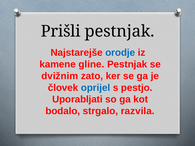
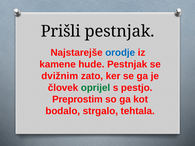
gline: gline -> hude (91, 64)
oprijel colour: blue -> green (96, 88)
Uporabljati: Uporabljati -> Preprostim (77, 100)
razvila: razvila -> tehtala (138, 111)
